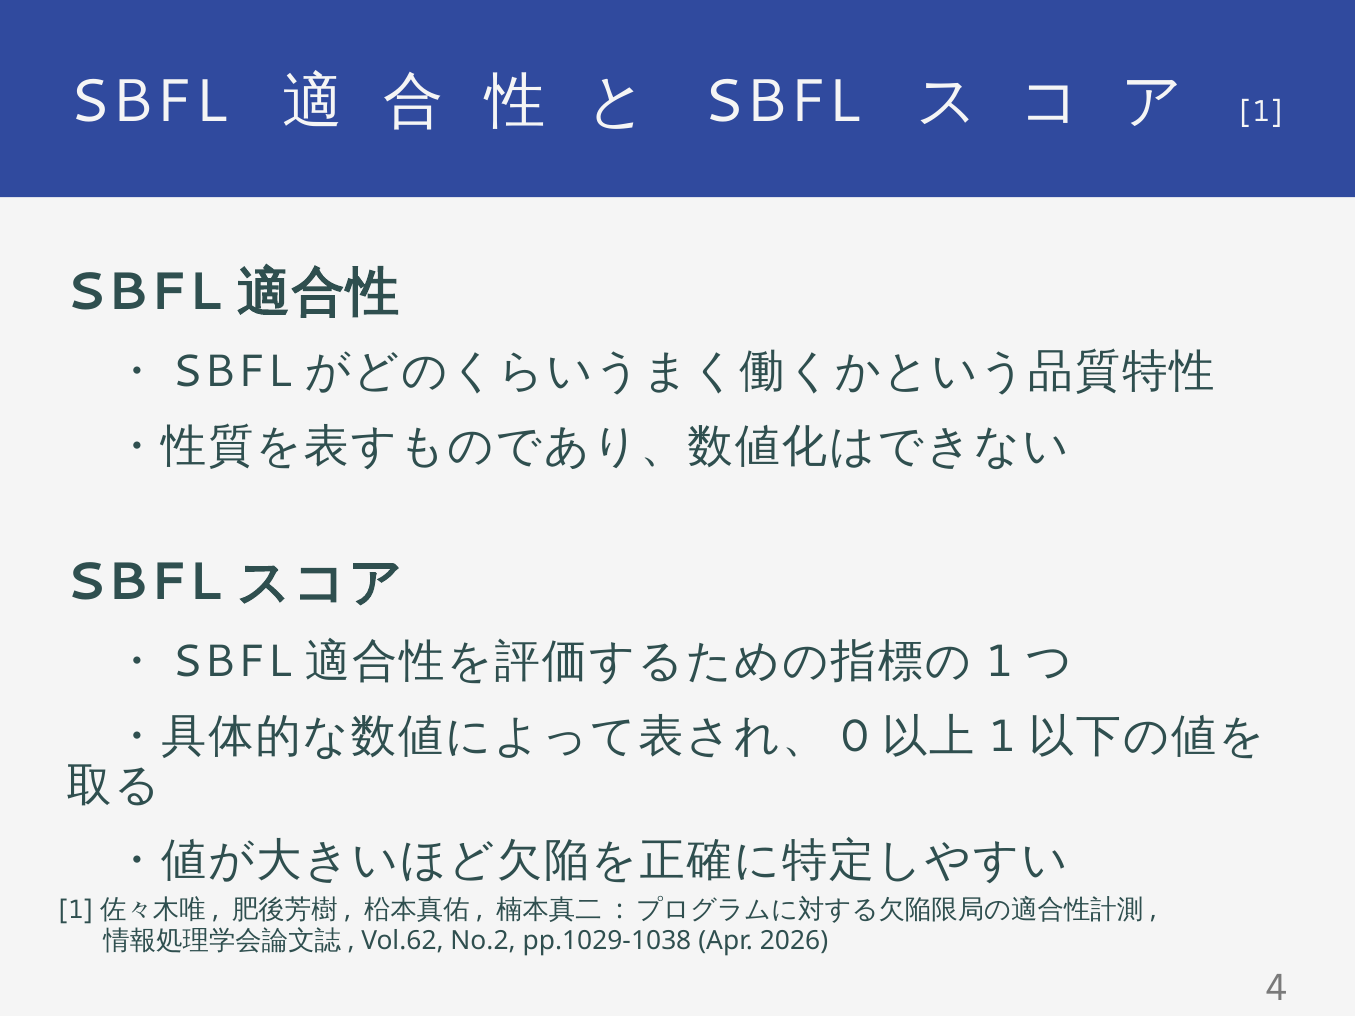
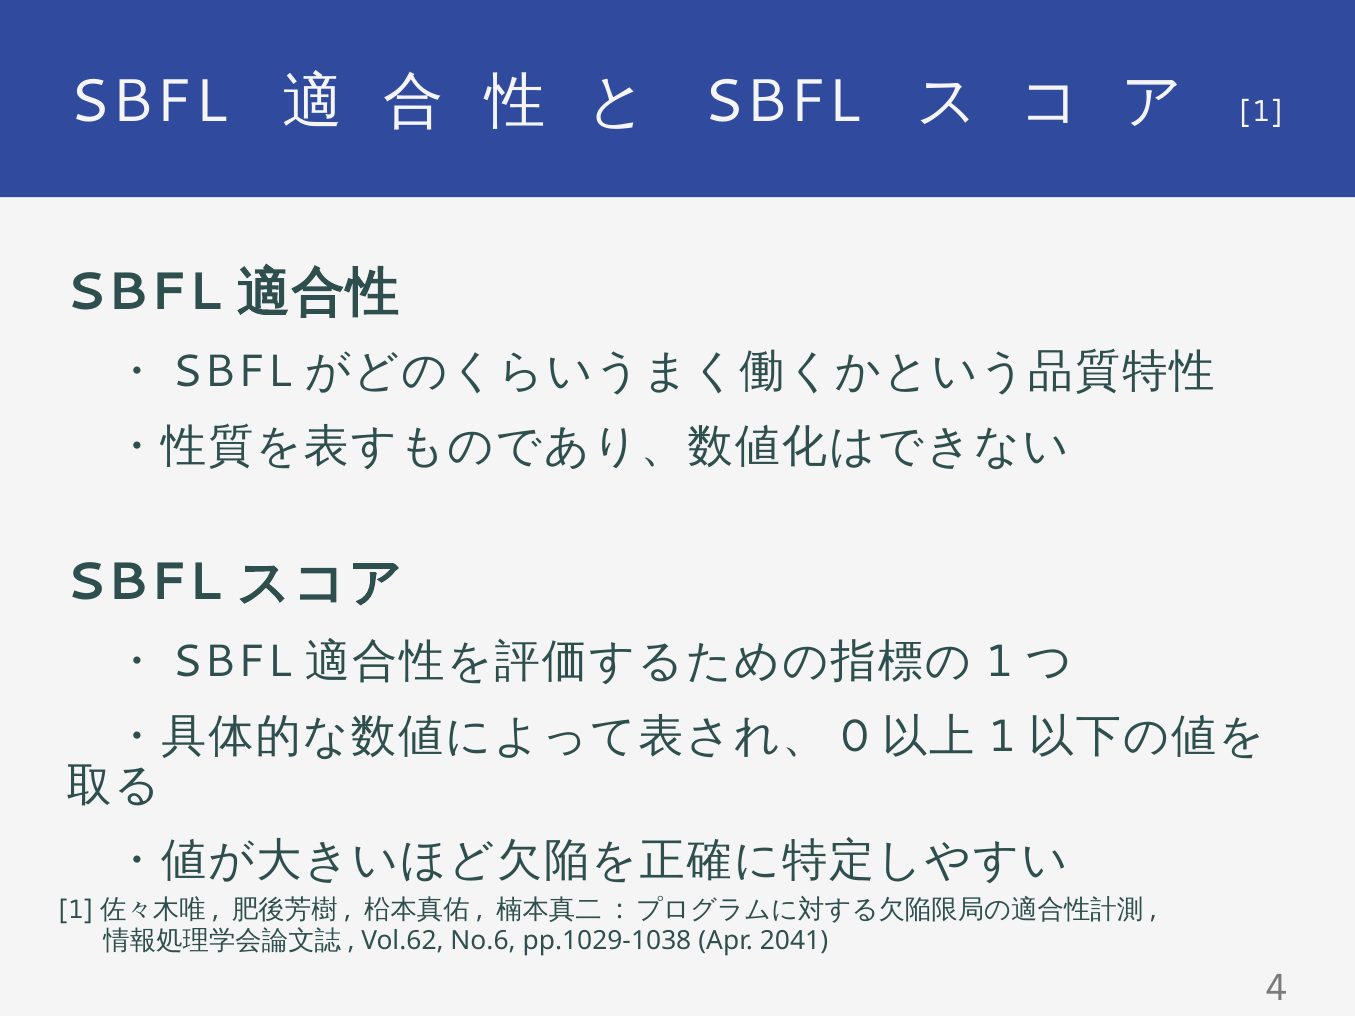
No.2: No.2 -> No.6 (483, 941)
2026: 2026 -> 2041 (794, 941)
